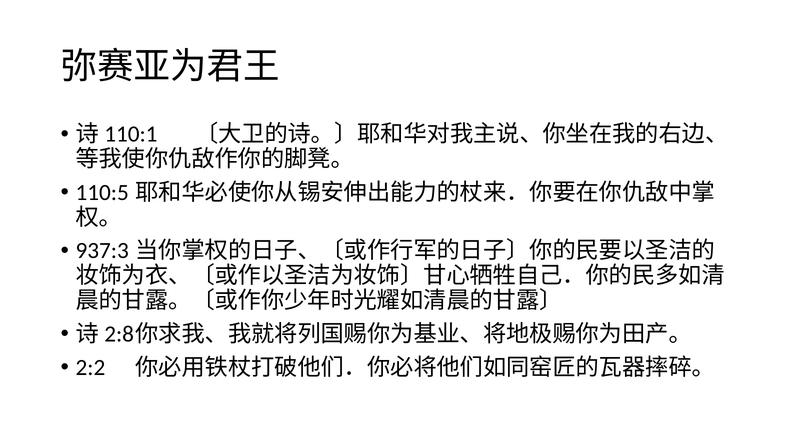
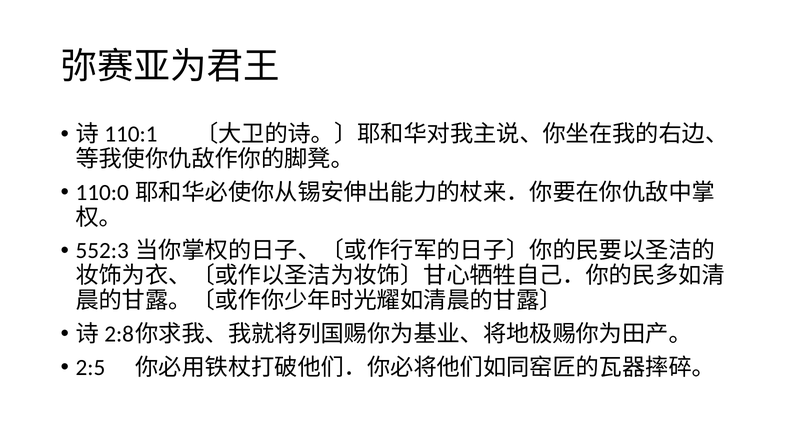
110:5: 110:5 -> 110:0 (102, 193)
937:3: 937:3 -> 552:3 (102, 251)
2:2: 2:2 -> 2:5 (90, 368)
